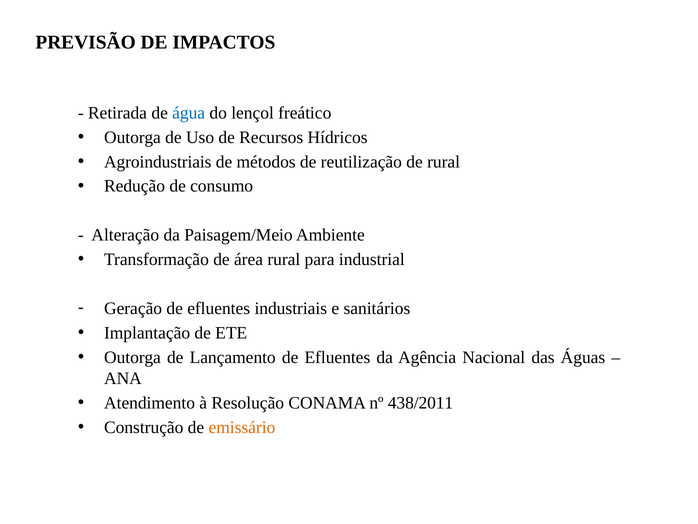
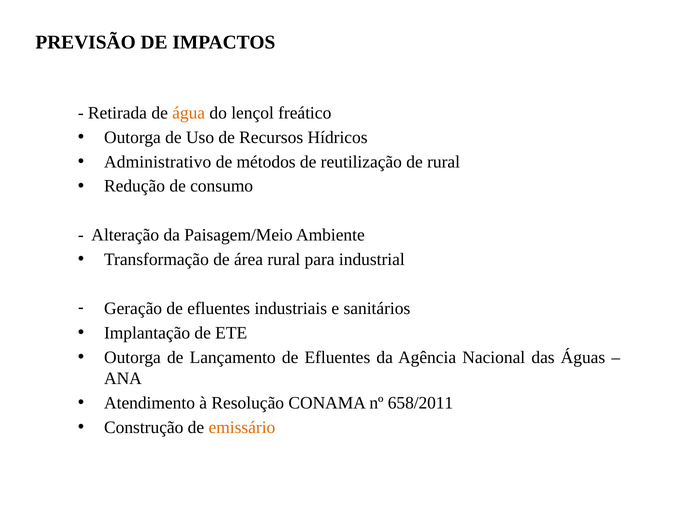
água colour: blue -> orange (189, 113)
Agroindustriais: Agroindustriais -> Administrativo (158, 162)
438/2011: 438/2011 -> 658/2011 (421, 402)
